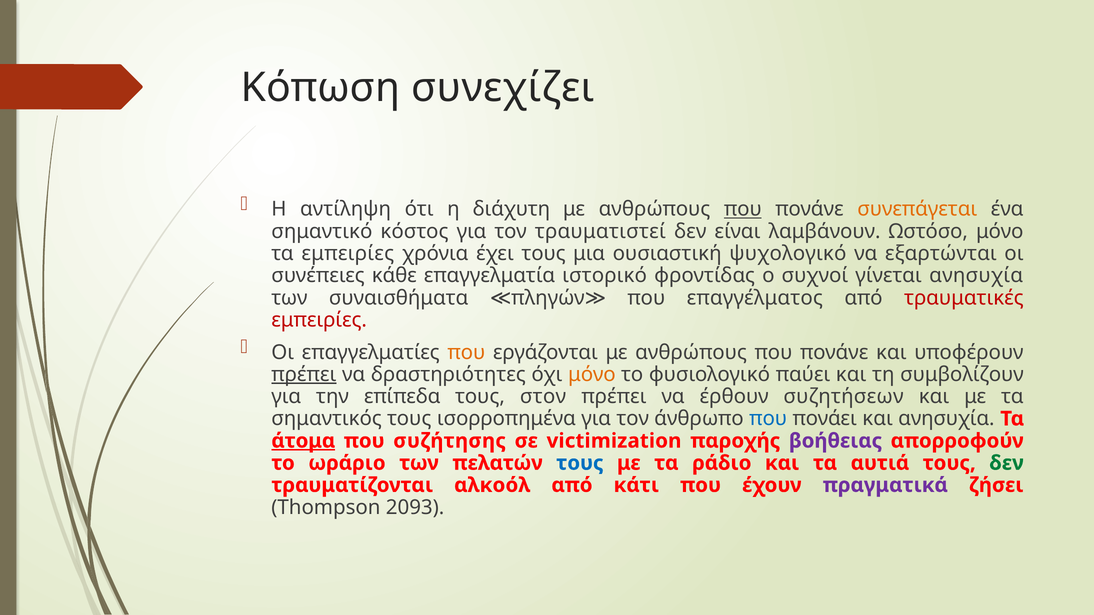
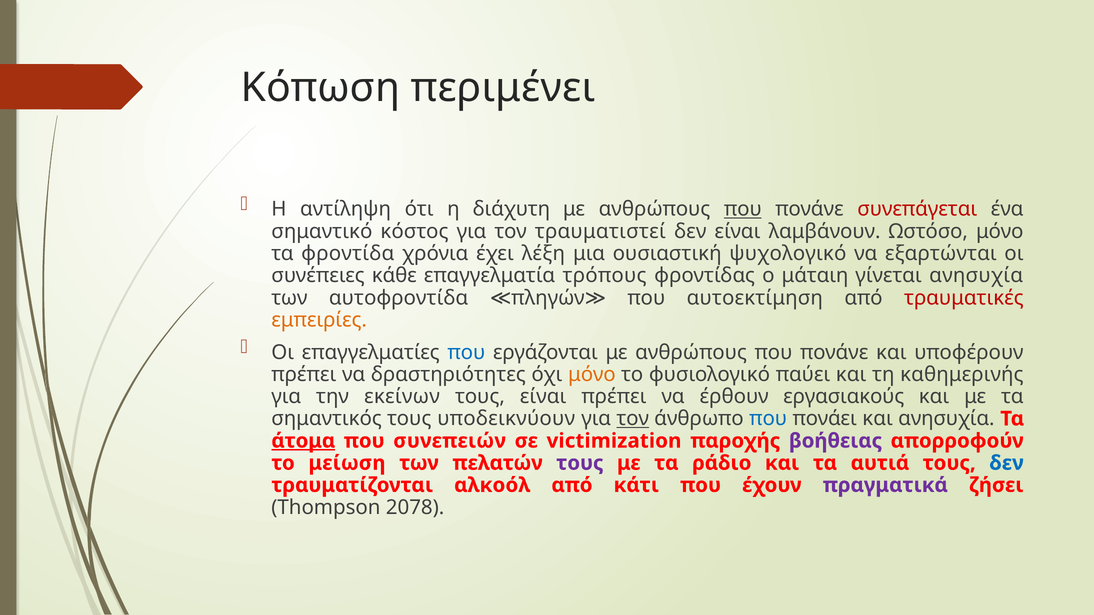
συνεχίζει: συνεχίζει -> περιμένει (503, 88)
συνεπάγεται colour: orange -> red (917, 209)
τα εμπειρίες: εμπειρίες -> φροντίδα (348, 254)
έχει τους: τους -> λέξη (543, 254)
ιστορικό: ιστορικό -> τρόπους (605, 276)
συχνοί: συχνοί -> μάταιη (815, 276)
συναισθήματα: συναισθήματα -> αυτοφροντίδα (399, 298)
επαγγέλματος: επαγγέλματος -> αυτοεκτίμηση (755, 298)
εμπειρίες colour: red -> orange (319, 320)
που colour: orange -> blue (466, 353)
πρέπει underline: present -> none (304, 375)
συμβολίζουν: συμβολίζουν -> καθημερινής (962, 375)
επίπεδα: επίπεδα -> εκείνων (402, 397)
τους στον: στον -> είναι (543, 397)
συζητήσεων: συζητήσεων -> εργασιακούς (844, 397)
ισορροπημένα: ισορροπημένα -> υποδεικνύουν (506, 419)
τον underline: none -> present (633, 419)
συζήτησης: συζήτησης -> συνεπειών (450, 441)
ωράριο: ωράριο -> μείωση (347, 463)
τους colour: blue -> purple (580, 463)
δεν colour: green -> blue (1007, 463)
2093: 2093 -> 2078 (415, 508)
